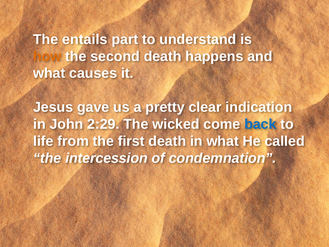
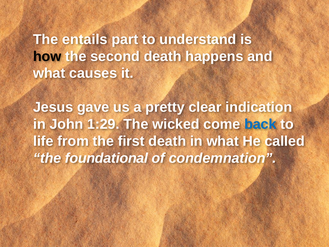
how colour: orange -> black (47, 56)
2:29: 2:29 -> 1:29 (103, 124)
intercession: intercession -> foundational (107, 158)
